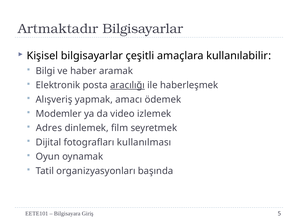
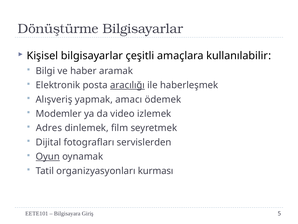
Artmaktadır: Artmaktadır -> Dönüştürme (58, 29)
kullanılması: kullanılması -> servislerden (144, 142)
Oyun underline: none -> present (48, 156)
başında: başında -> kurması (156, 170)
